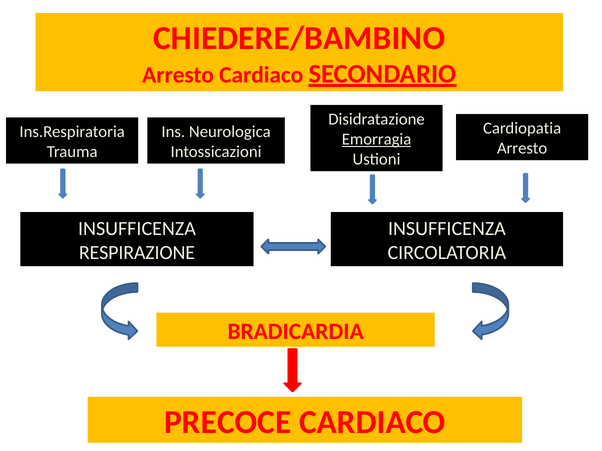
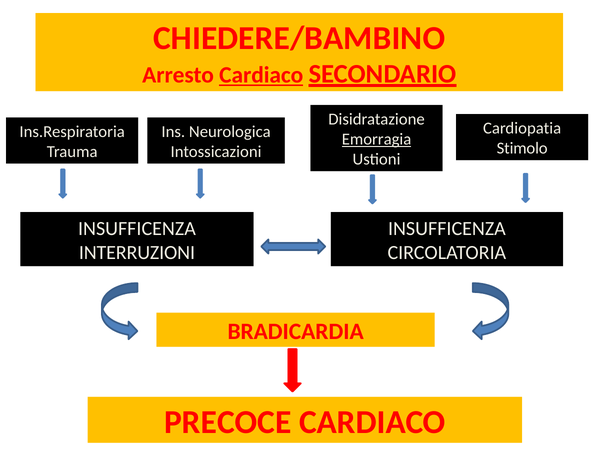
Cardiaco underline: none -> present (261, 75)
Arresto: Arresto -> Stimolo (522, 149)
RESPIRAZIONE: RESPIRAZIONE -> INTERRUZIONI (137, 253)
